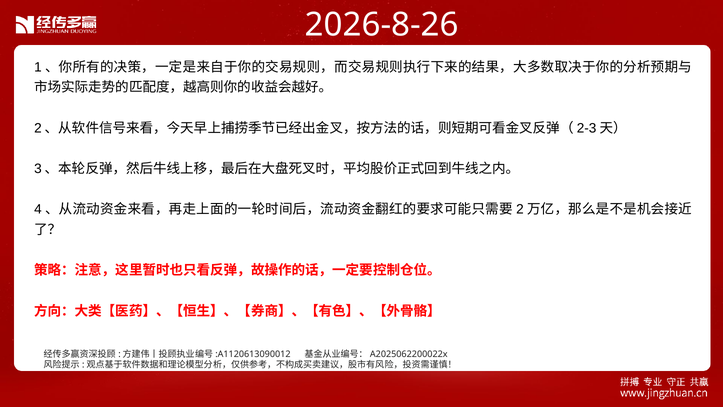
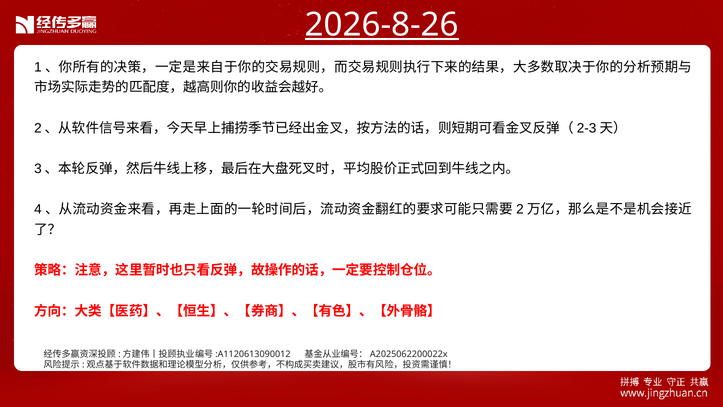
2026-8-26 underline: none -> present (382, 25)
